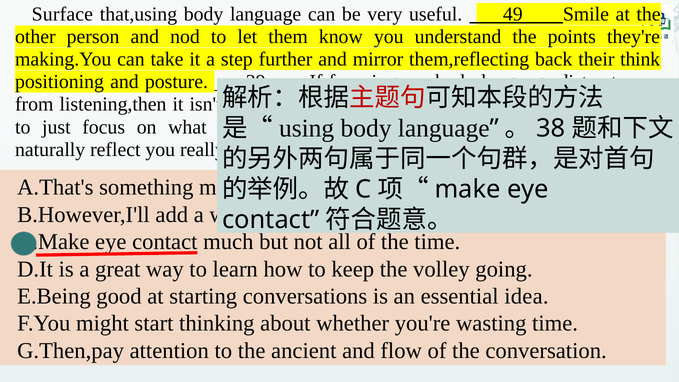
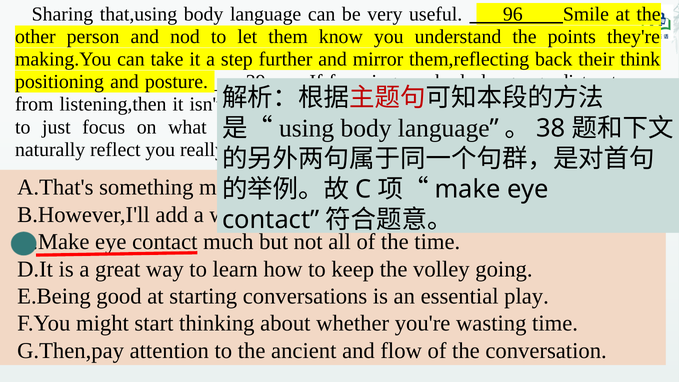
Surface: Surface -> Sharing (62, 14)
49: 49 -> 96 (513, 14)
idea: idea -> play (527, 296)
